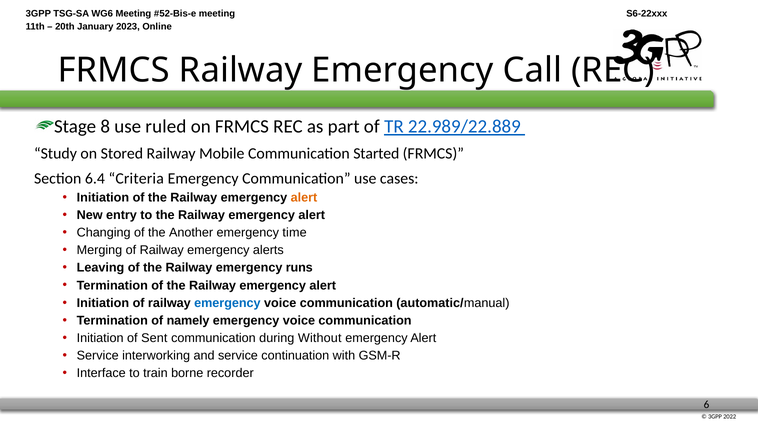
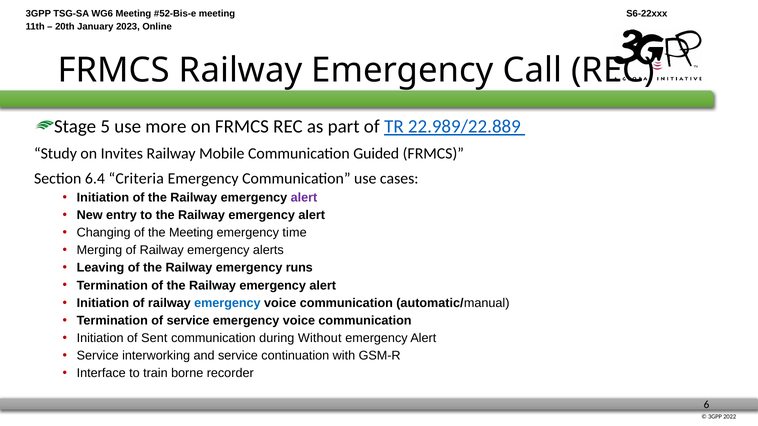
8: 8 -> 5 (105, 127)
ruled: ruled -> more (166, 127)
Stored: Stored -> Invites (122, 153)
Started: Started -> Guided (376, 153)
alert colour: orange -> purple (304, 198)
the Another: Another -> Meeting (191, 233)
of namely: namely -> service (188, 321)
